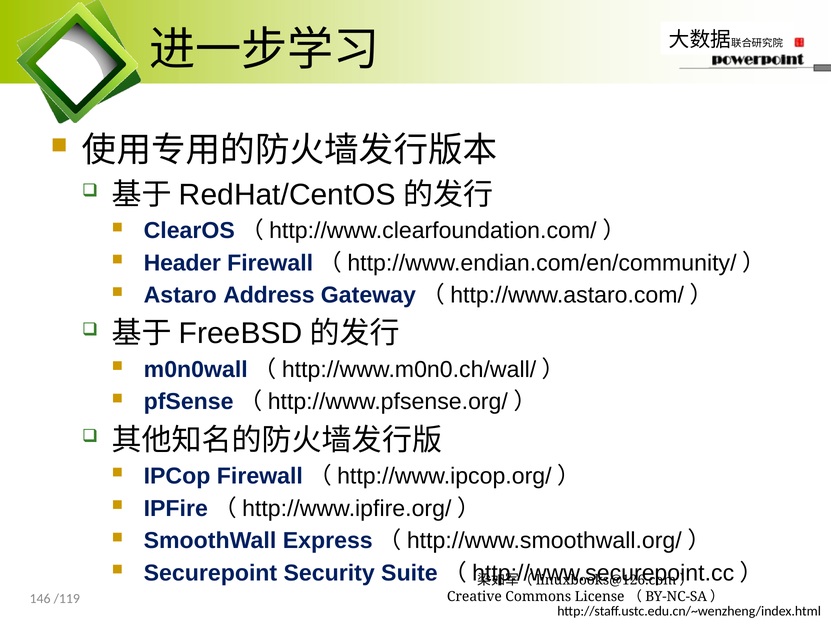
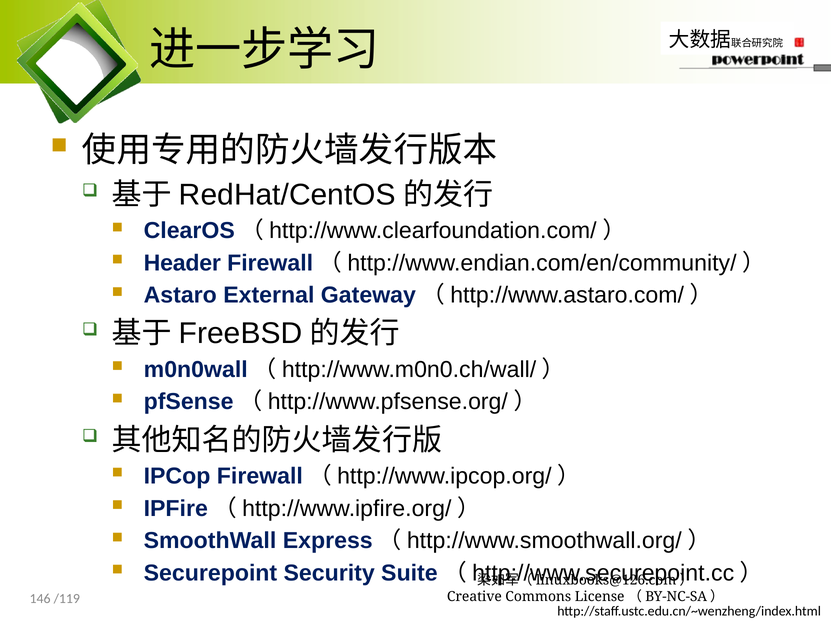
Address: Address -> External (269, 295)
